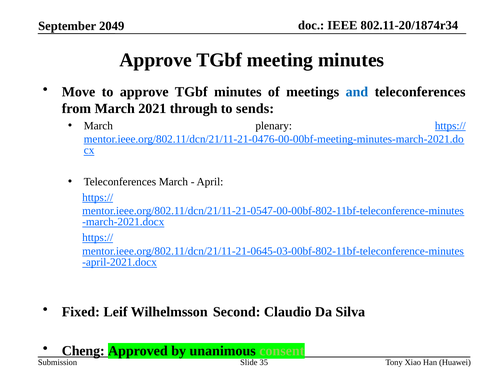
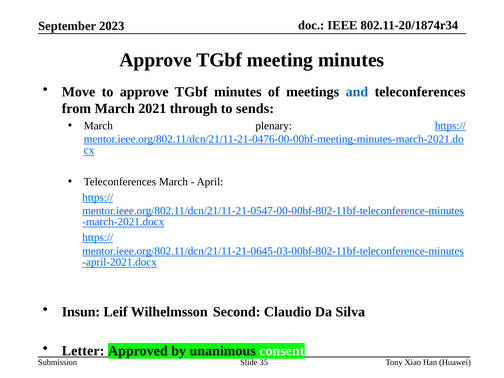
2049: 2049 -> 2023 (112, 26)
Fixed: Fixed -> Insun (81, 312)
Cheng: Cheng -> Letter (83, 351)
consent colour: light green -> white (282, 351)
